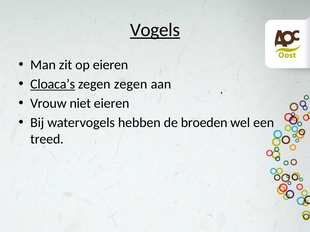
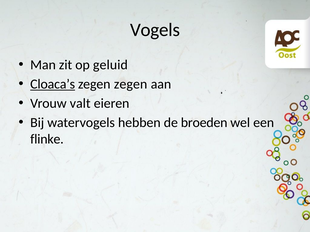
Vogels underline: present -> none (155, 30)
op eieren: eieren -> geluid (110, 65)
niet: niet -> valt (80, 104)
treed: treed -> flinke (47, 139)
